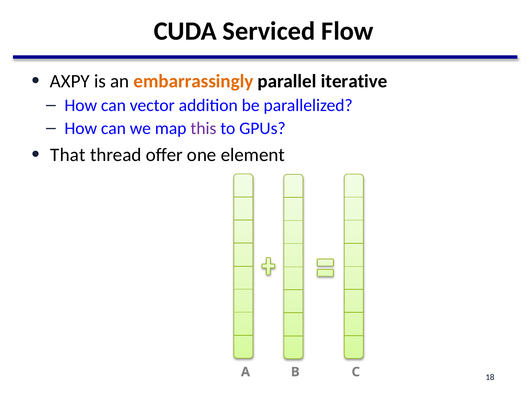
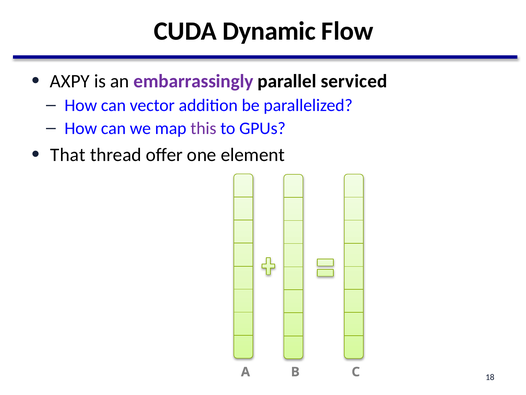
Serviced: Serviced -> Dynamic (269, 31)
embarrassingly colour: orange -> purple (193, 81)
iterative: iterative -> serviced (354, 81)
